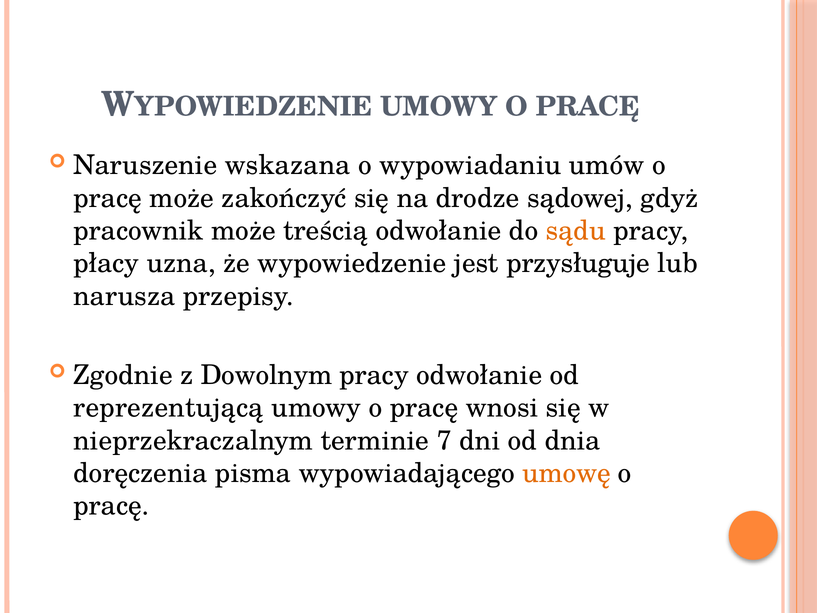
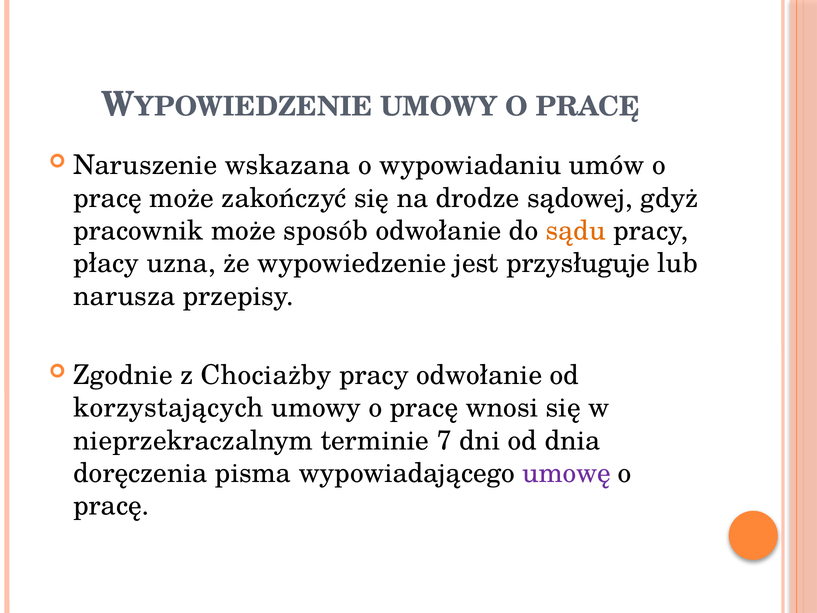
treścią: treścią -> sposób (326, 231)
Dowolnym: Dowolnym -> Chociażby (266, 375)
reprezentującą: reprezentującą -> korzystających (168, 408)
umowę colour: orange -> purple (567, 473)
